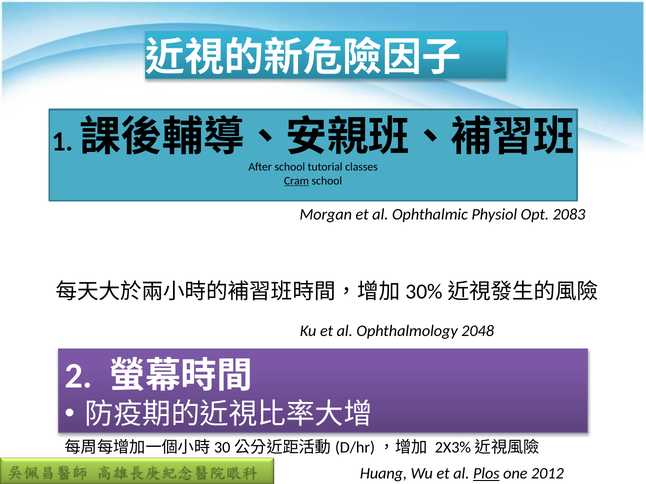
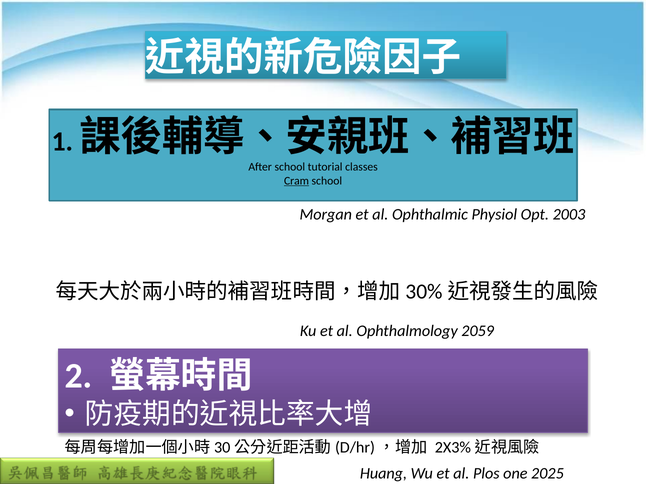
2083: 2083 -> 2003 (569, 215)
2048: 2048 -> 2059 (478, 331)
Plos underline: present -> none (486, 474)
2012: 2012 -> 2025 (547, 474)
